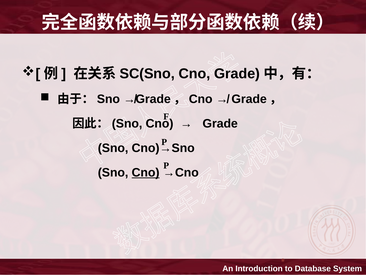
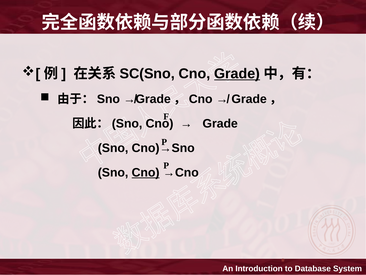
Grade underline: none -> present (237, 74)
